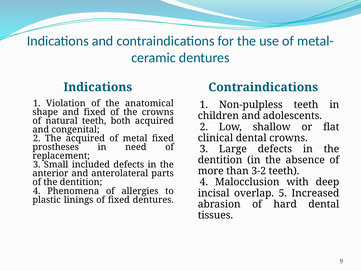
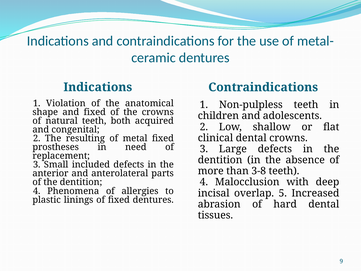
The acquired: acquired -> resulting (85, 138)
3-2: 3-2 -> 3-8 (259, 171)
